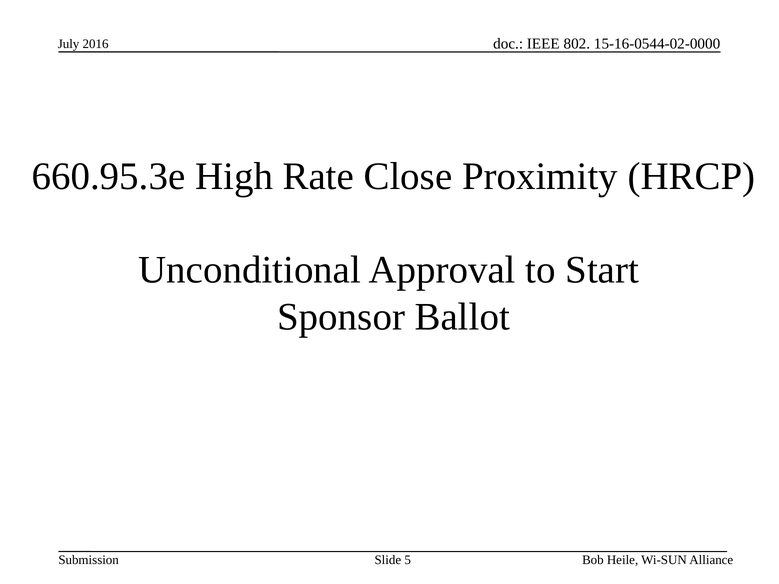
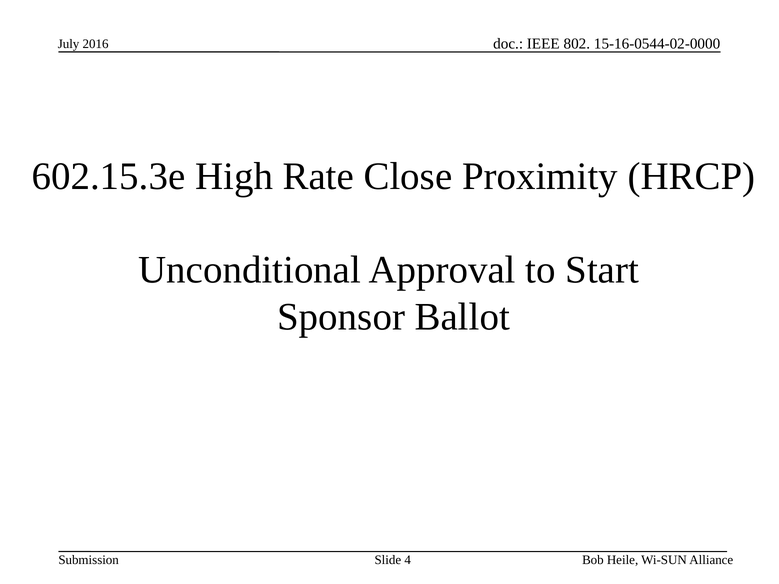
660.95.3e: 660.95.3e -> 602.15.3e (109, 177)
5: 5 -> 4 (408, 560)
